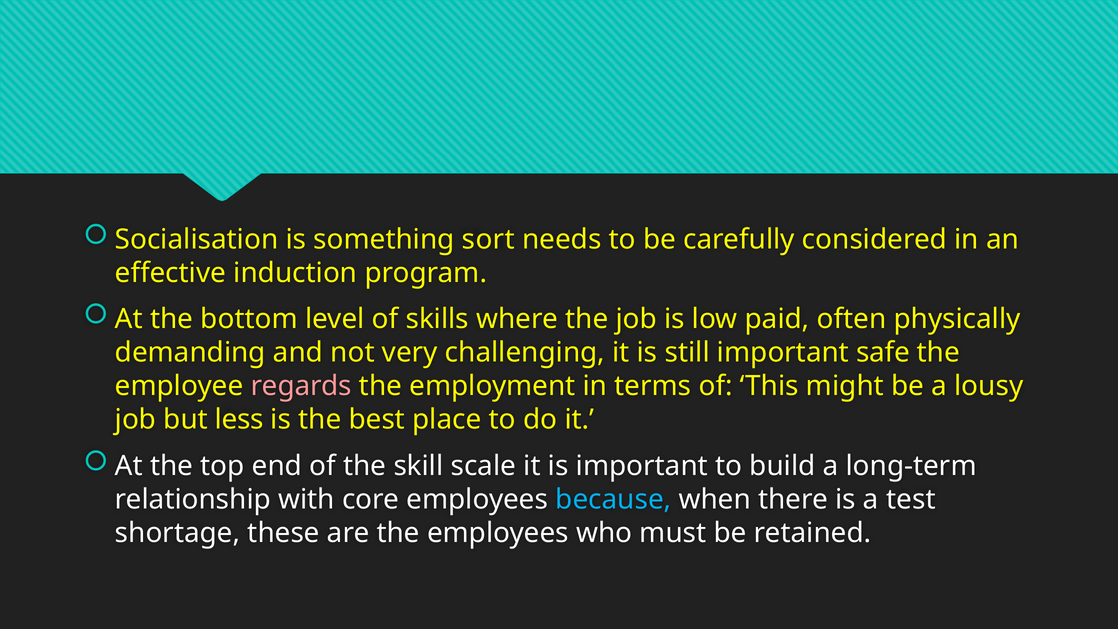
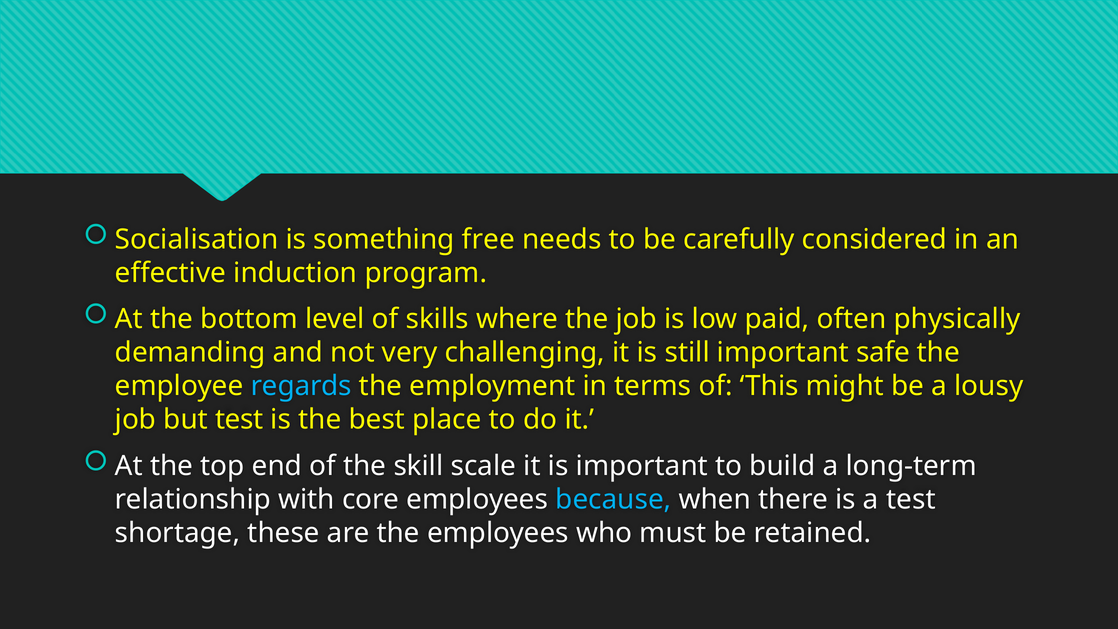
sort: sort -> free (488, 239)
regards colour: pink -> light blue (301, 386)
but less: less -> test (239, 420)
